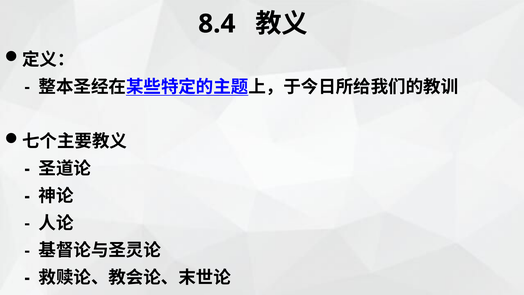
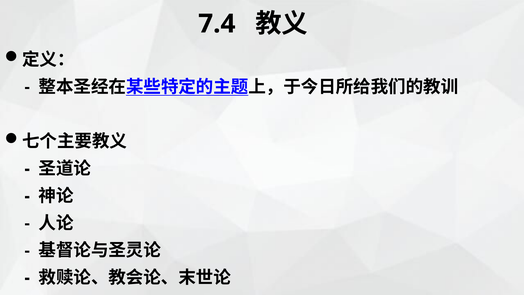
8.4: 8.4 -> 7.4 (217, 24)
